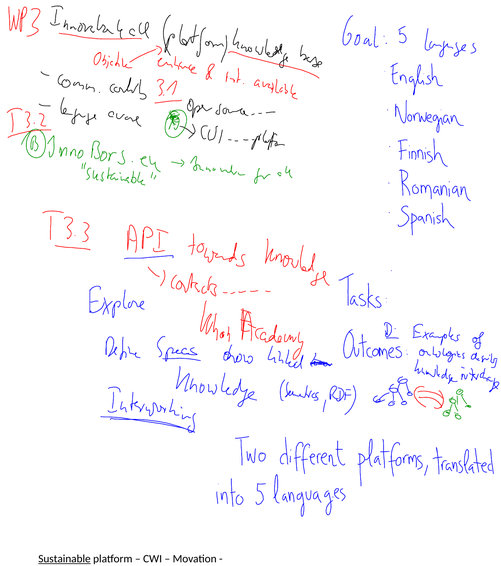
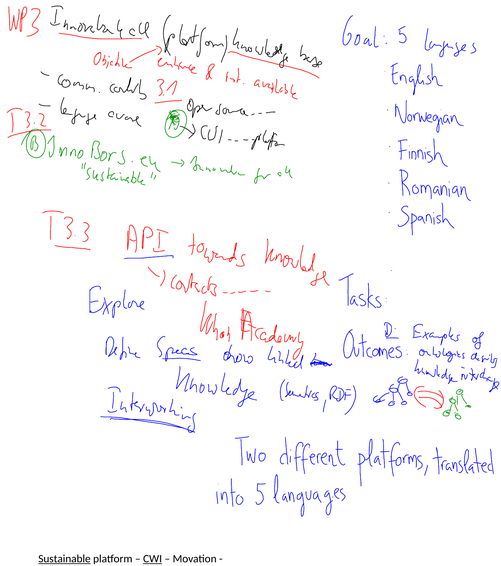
CWI underline: none -> present (153, 559)
